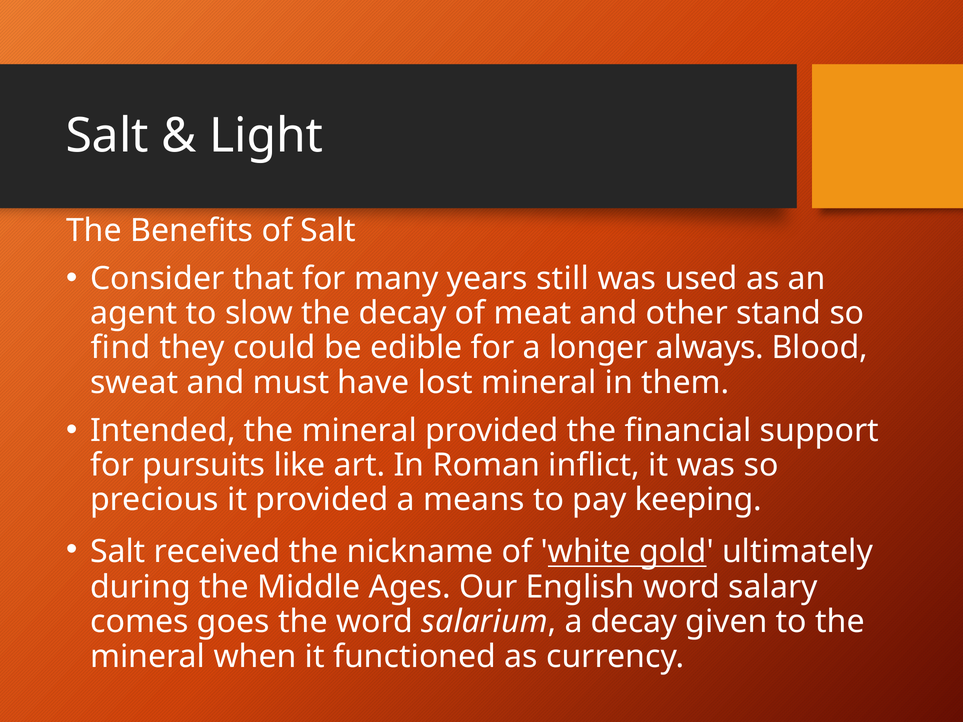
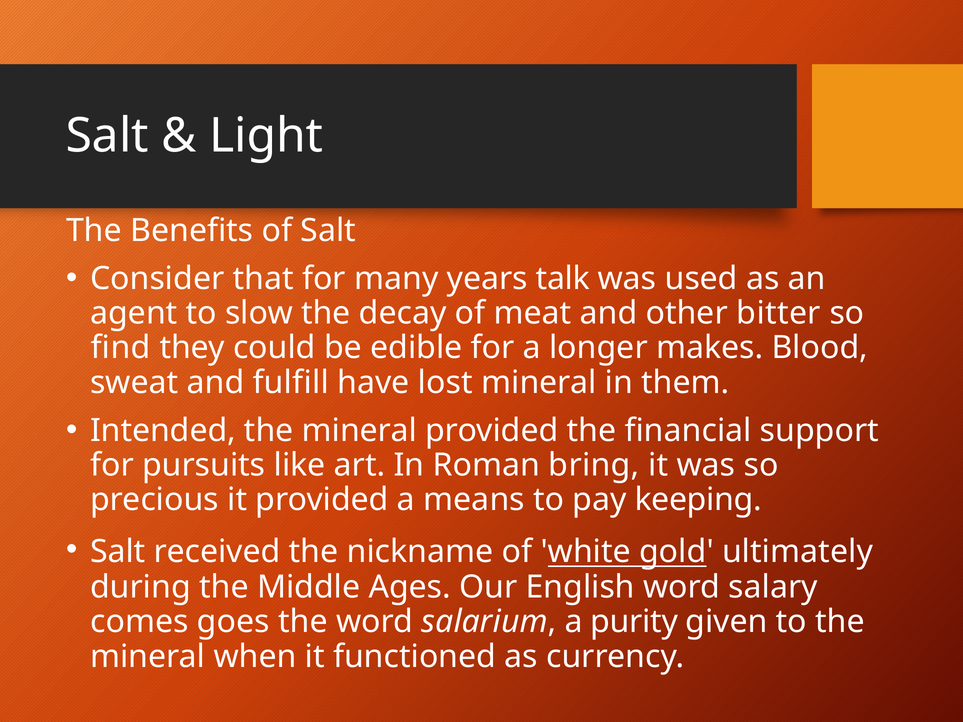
still: still -> talk (563, 279)
stand: stand -> bitter (779, 313)
always: always -> makes (710, 348)
must: must -> fulfill (291, 383)
inflict: inflict -> bring (594, 465)
a decay: decay -> purity (634, 622)
